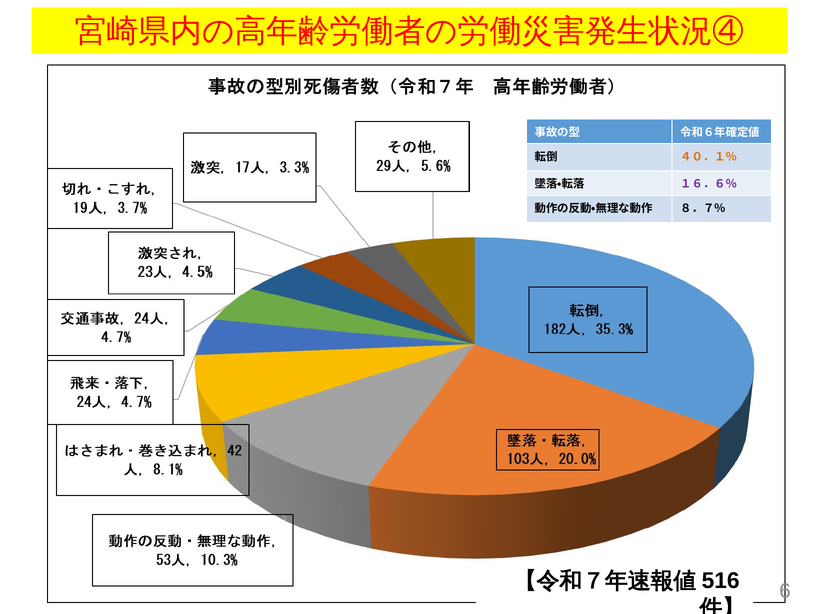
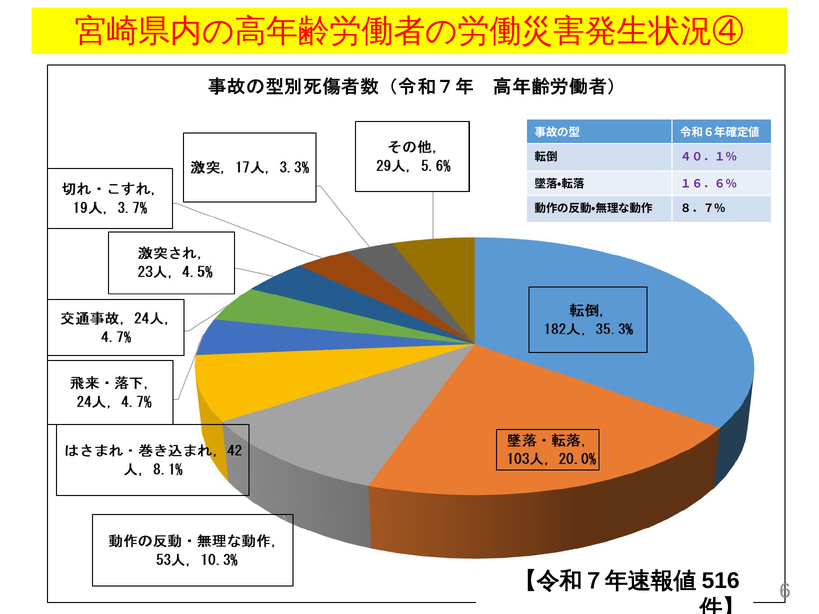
４０．１％ colour: orange -> purple (709, 157)
